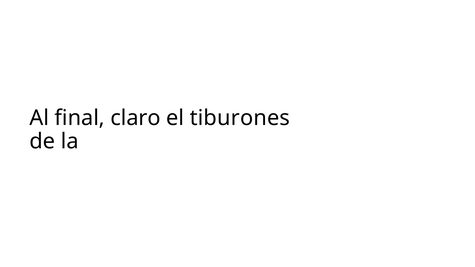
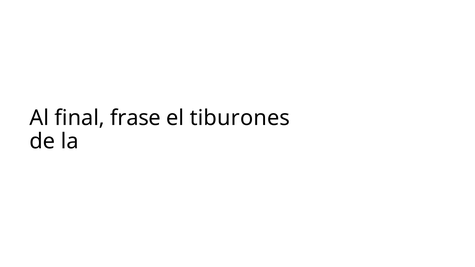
claro: claro -> frase (136, 118)
